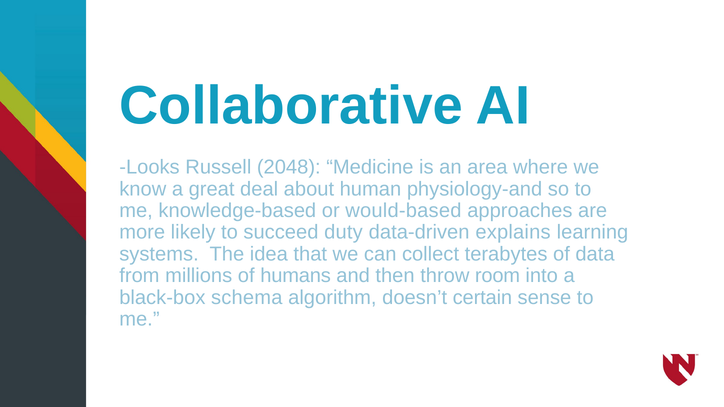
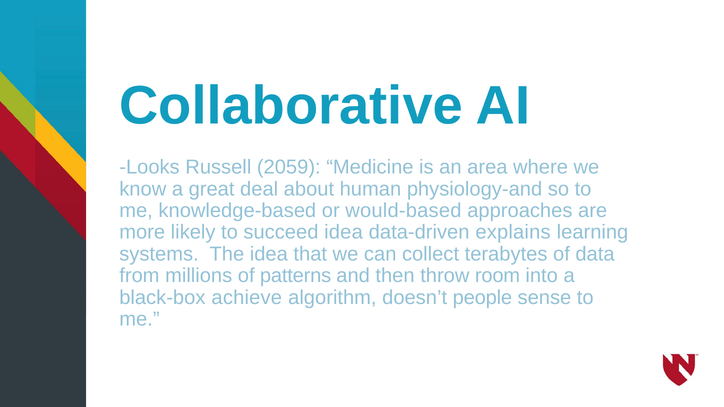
2048: 2048 -> 2059 (289, 167)
succeed duty: duty -> idea (343, 232)
humans: humans -> patterns (296, 276)
schema: schema -> achieve (247, 298)
certain: certain -> people (482, 298)
